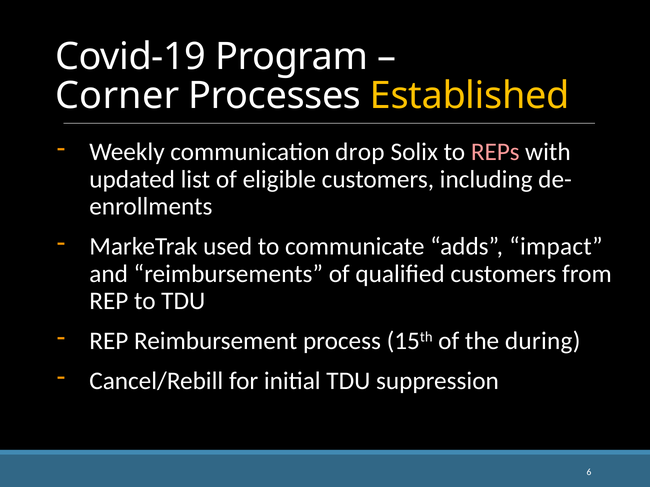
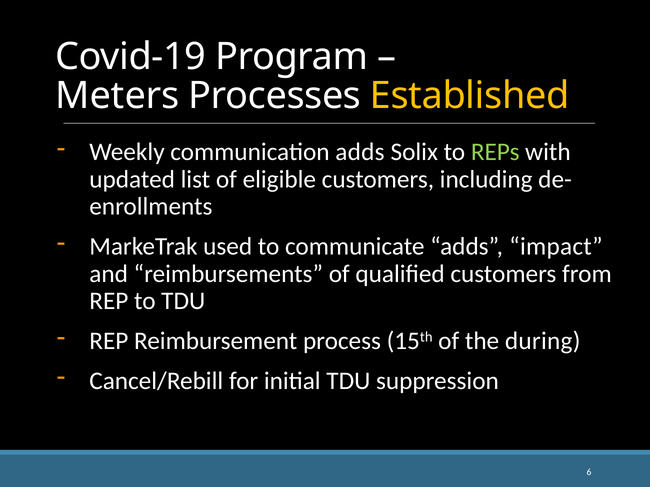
Corner: Corner -> Meters (117, 96)
communication drop: drop -> adds (360, 152)
REPs colour: pink -> light green (495, 152)
